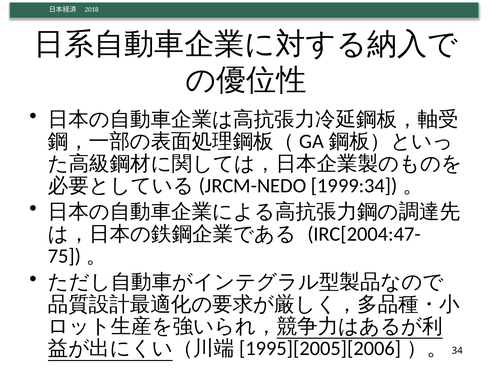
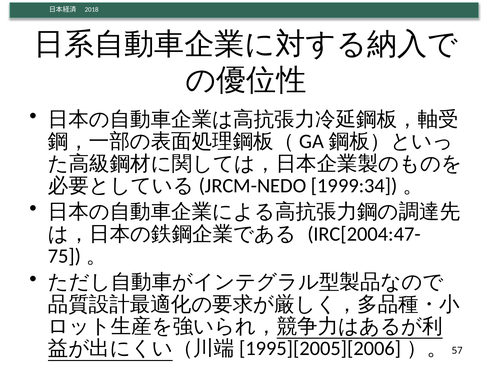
34: 34 -> 57 (457, 351)
